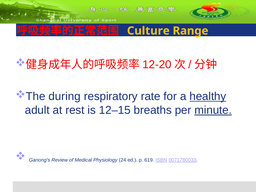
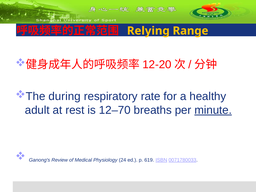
Culture: Culture -> Relying (148, 31)
healthy underline: present -> none (208, 96)
12–15: 12–15 -> 12–70 (115, 110)
